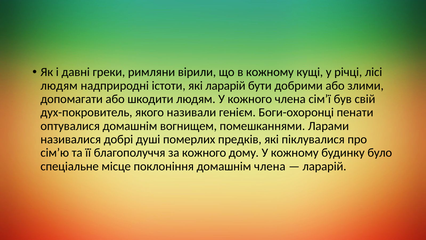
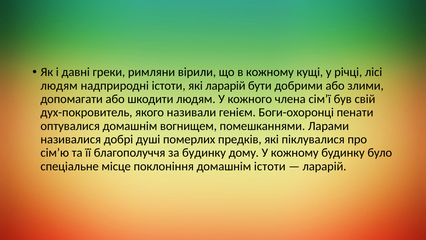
за кожного: кожного -> будинку (204, 153)
домашнім члена: члена -> істоти (270, 166)
